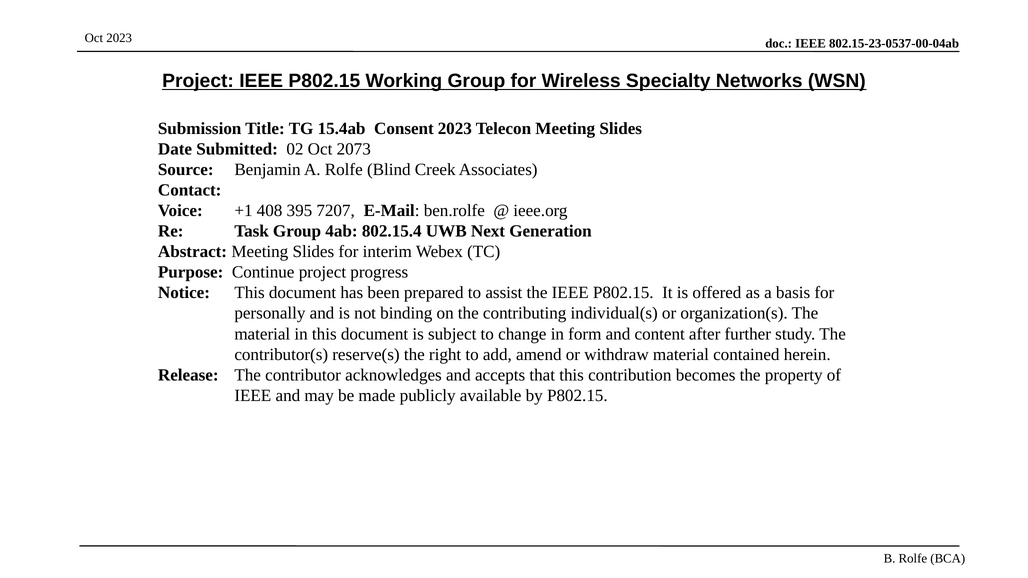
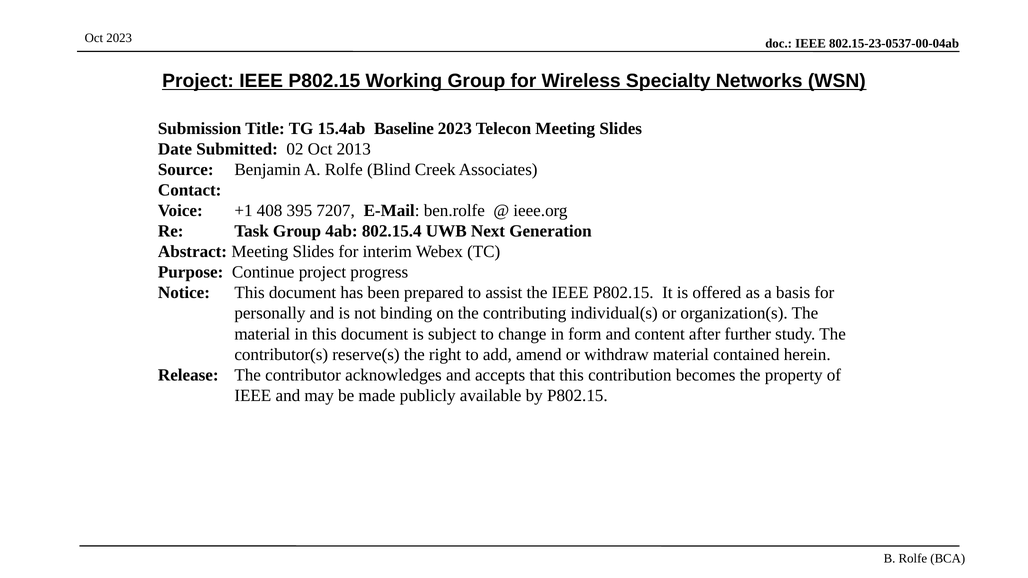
Consent: Consent -> Baseline (404, 129)
2073: 2073 -> 2013 (354, 149)
